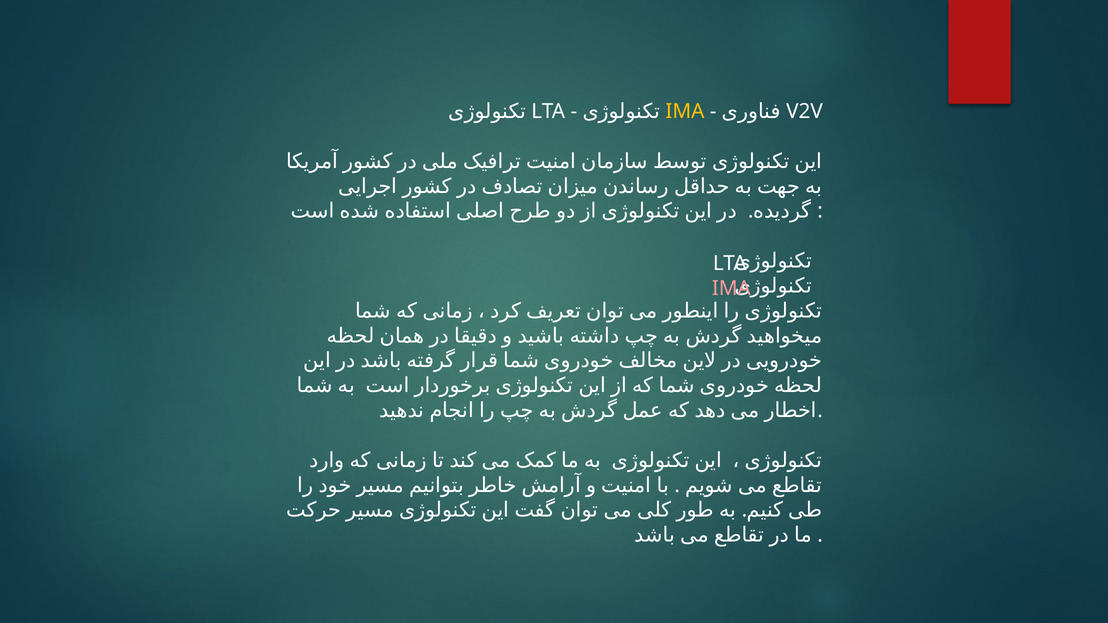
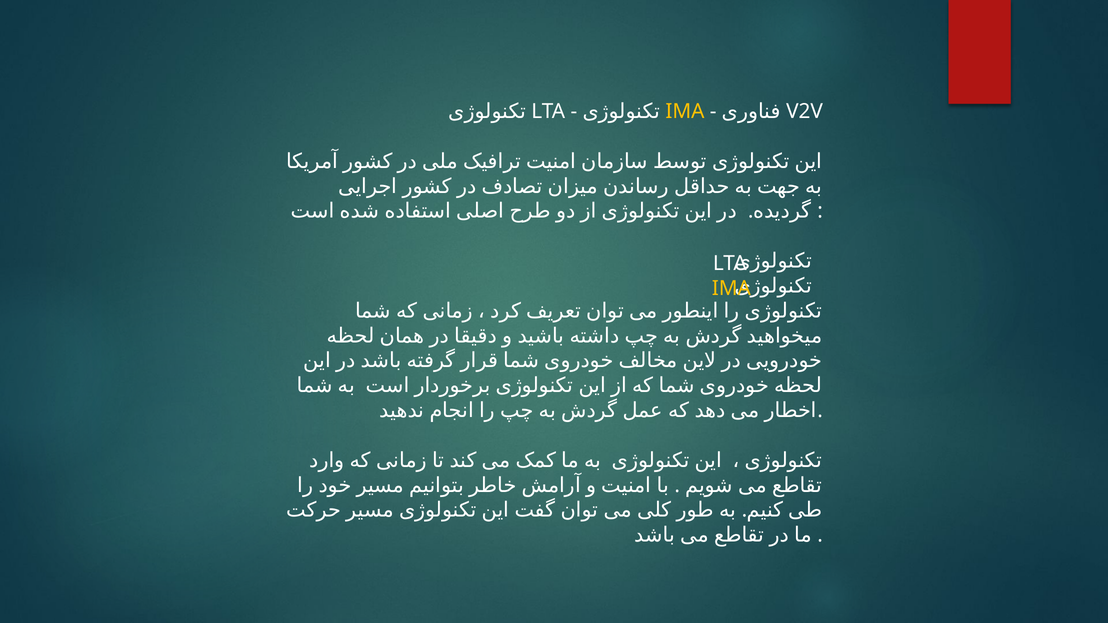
IMA colour: pink -> yellow (731, 289)
